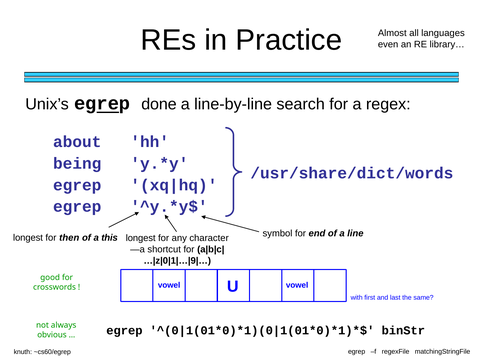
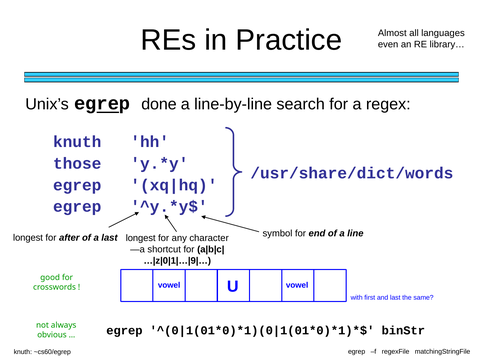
about: about -> knuth (77, 142)
being: being -> those (77, 164)
then: then -> after (69, 238)
a this: this -> last (110, 238)
